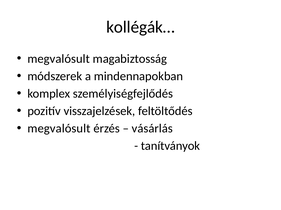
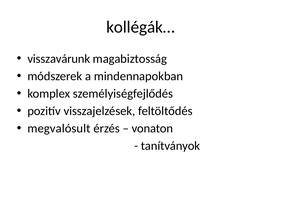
megvalósult: megvalósult -> visszavárunk (59, 59)
vásárlás: vásárlás -> vonaton (152, 129)
